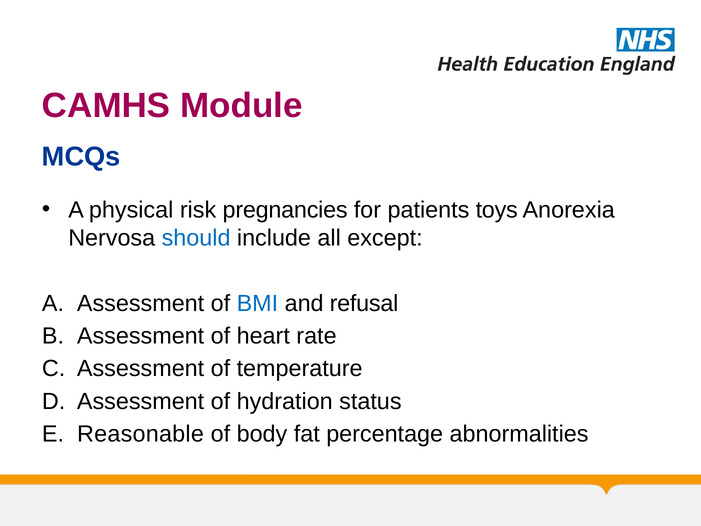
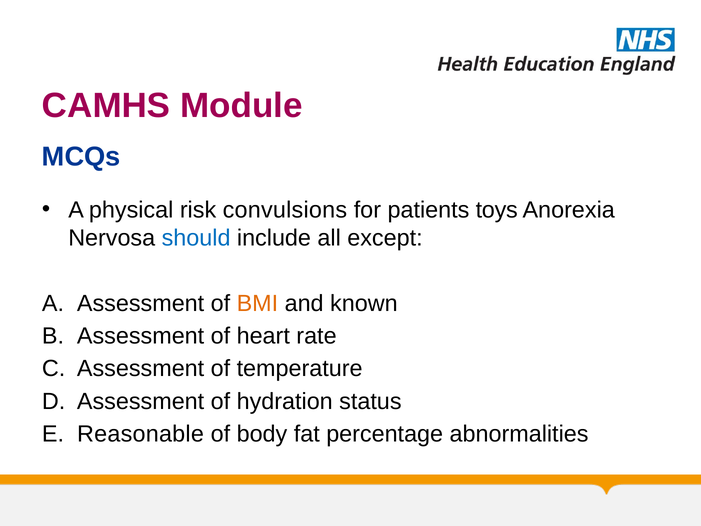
pregnancies: pregnancies -> convulsions (285, 210)
BMI colour: blue -> orange (257, 303)
refusal: refusal -> known (364, 303)
